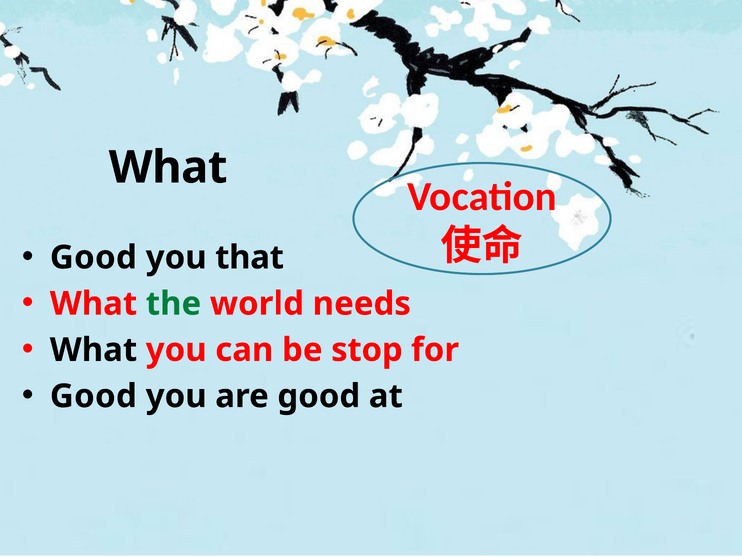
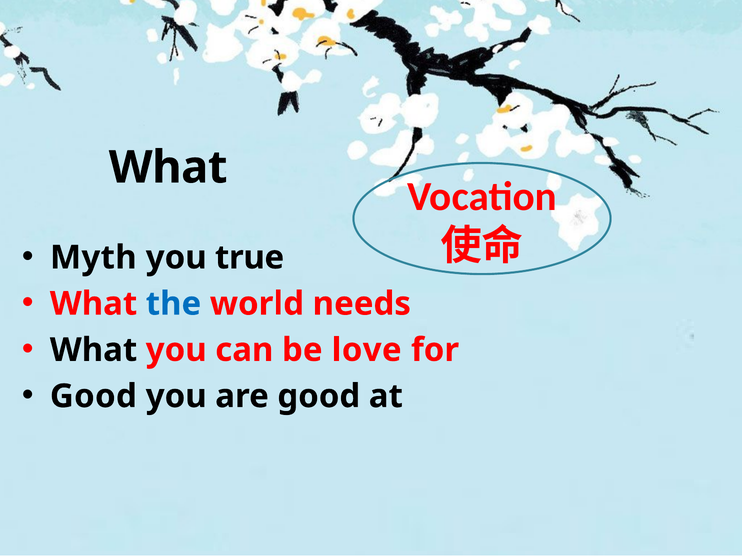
Good: Good -> Myth (93, 257)
that: that -> true (250, 257)
the colour: green -> blue (173, 304)
stop: stop -> love (367, 350)
